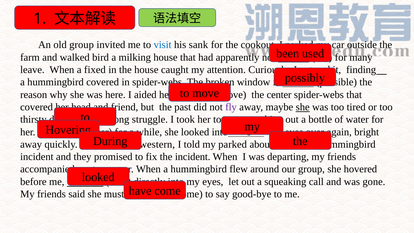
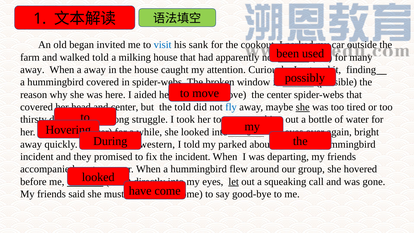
old group: group -> began (82, 45)
walked bird: bird -> told (101, 57)
leave: leave -> away (32, 70)
a fixed: fixed -> away (95, 70)
friend: friend -> center (125, 107)
the past: past -> told (183, 107)
fly colour: purple -> blue (231, 107)
let underline: none -> present (234, 182)
